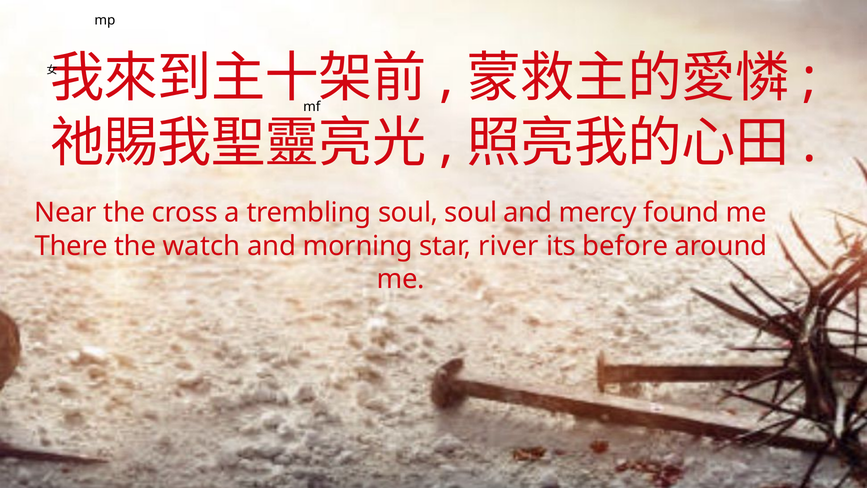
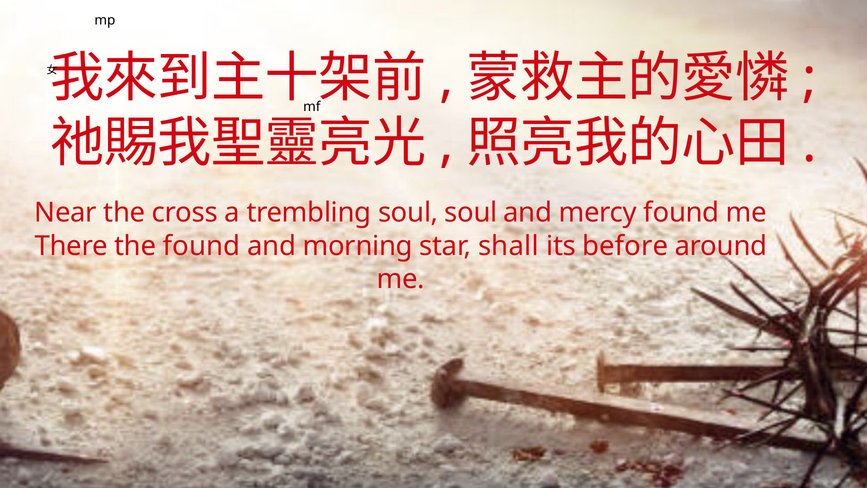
the watch: watch -> found (202, 246)
river: river -> shall (508, 246)
